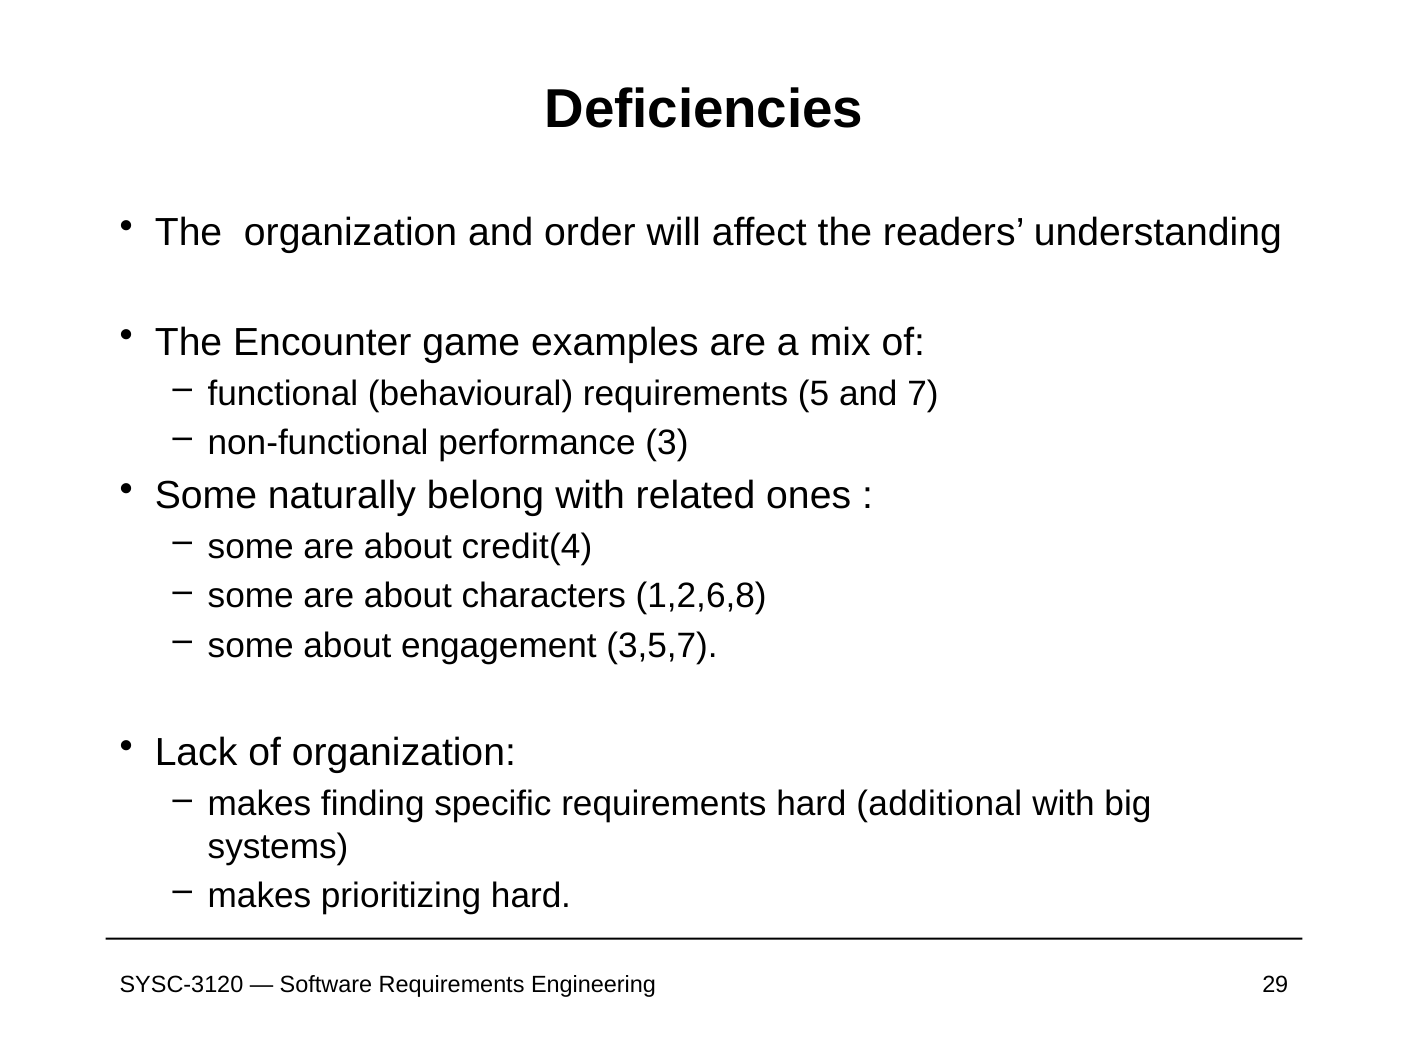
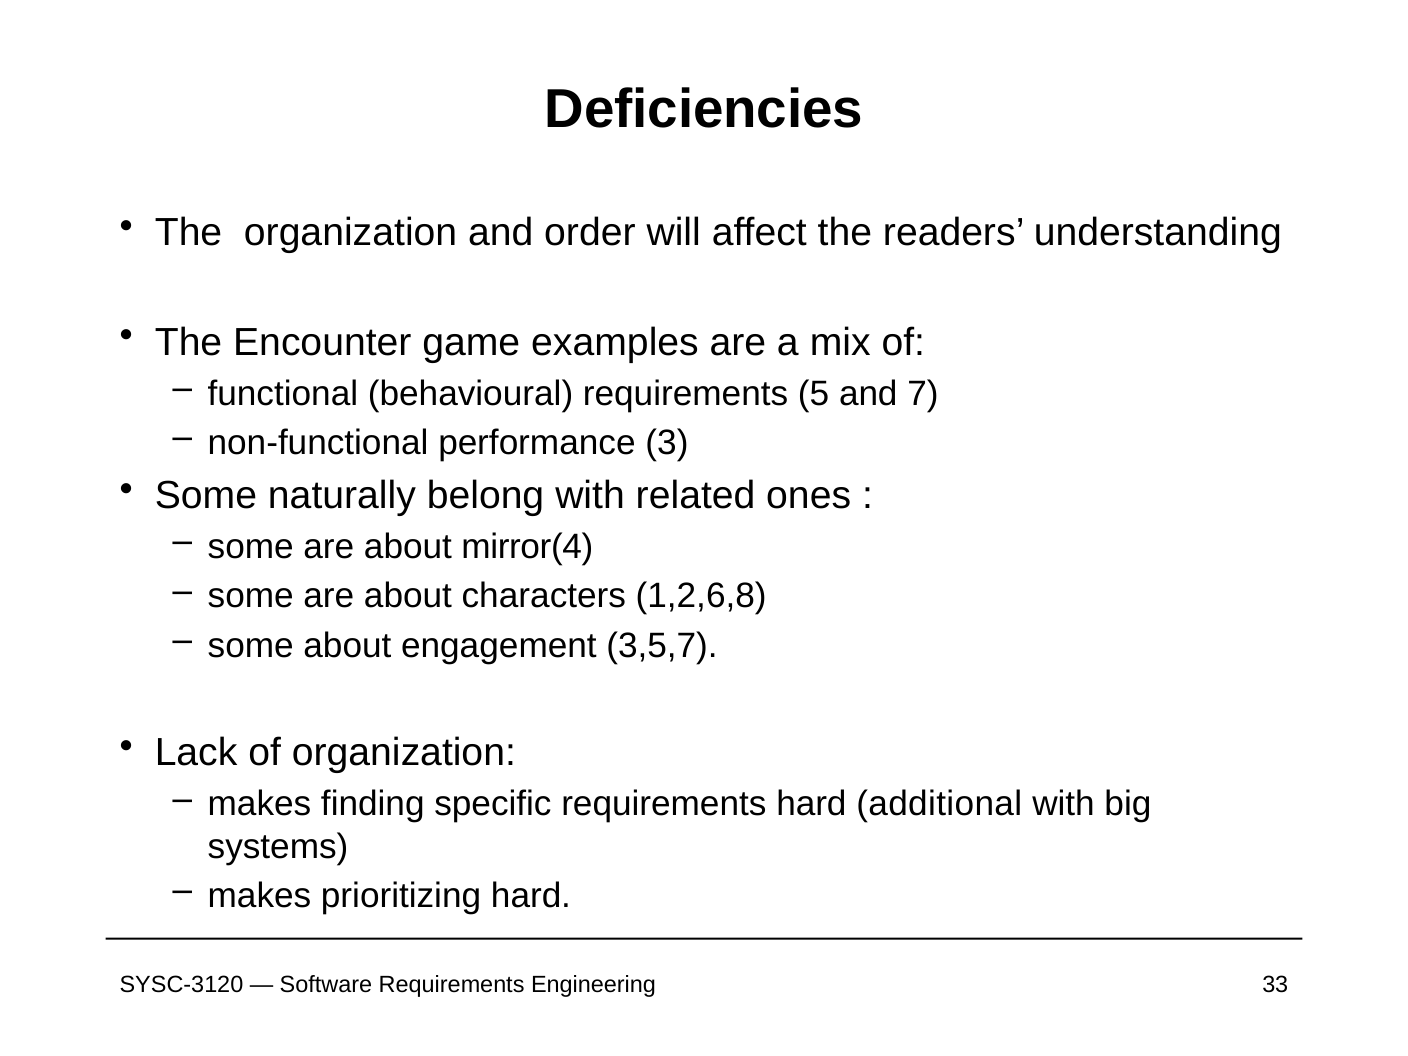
credit(4: credit(4 -> mirror(4 (527, 547)
29: 29 -> 33 (1275, 985)
